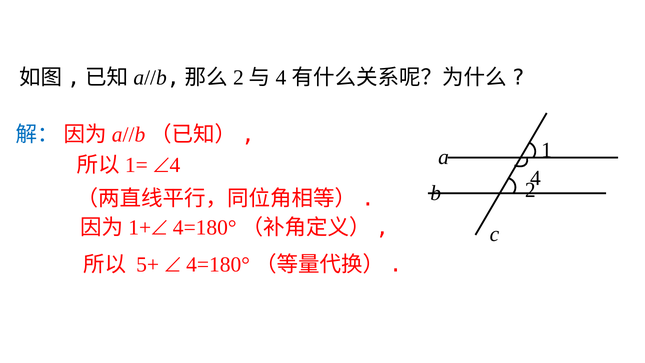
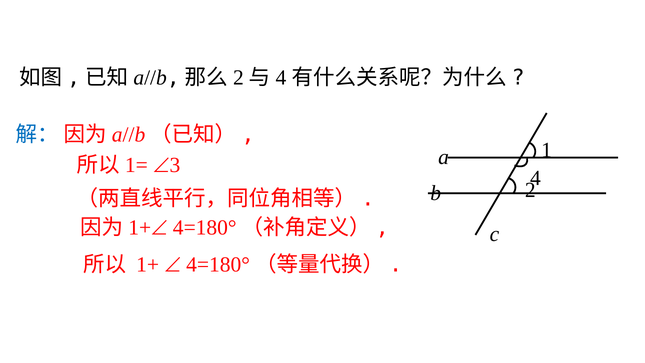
4: 4 -> 3 (175, 165)
5+: 5+ -> 1+ (148, 264)
